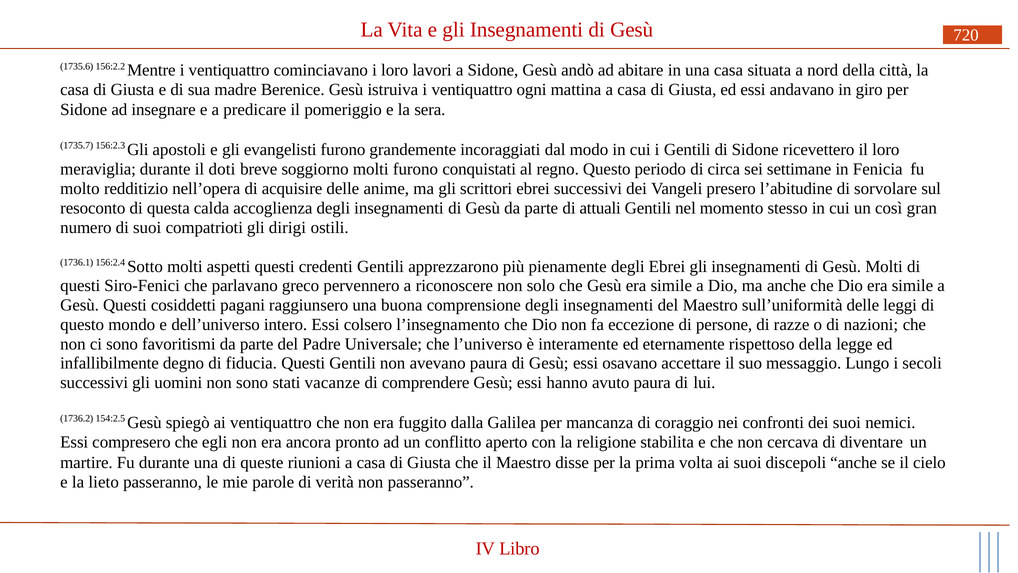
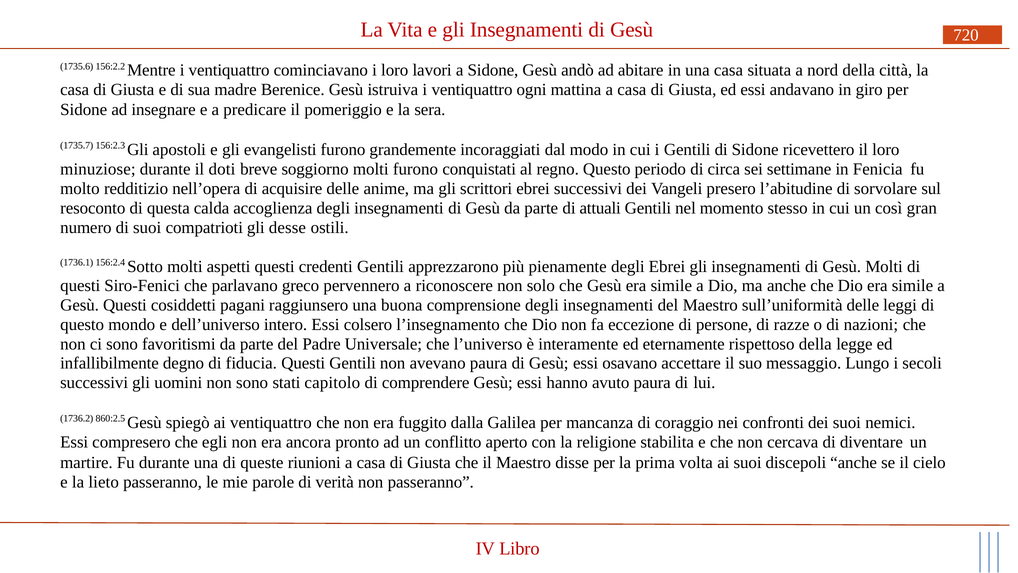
meraviglia: meraviglia -> minuziose (98, 169)
dirigi: dirigi -> desse (287, 228)
vacanze: vacanze -> capitolo (332, 383)
154:2.5: 154:2.5 -> 860:2.5 (110, 419)
